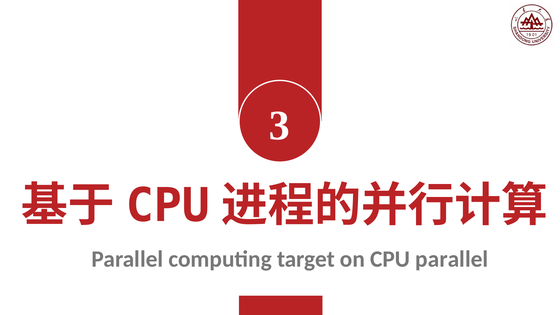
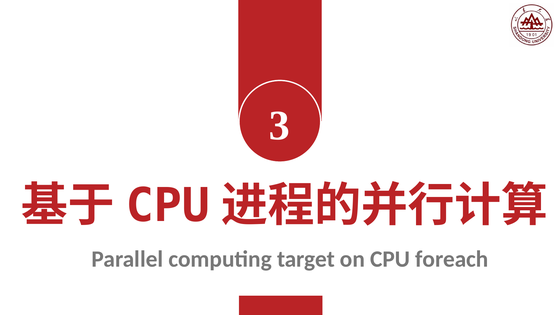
CPU parallel: parallel -> foreach (452, 259)
